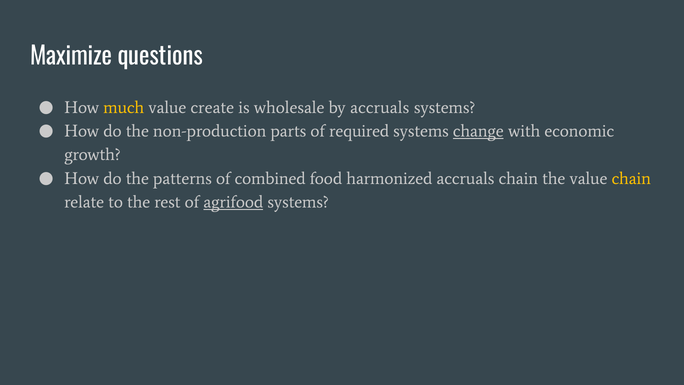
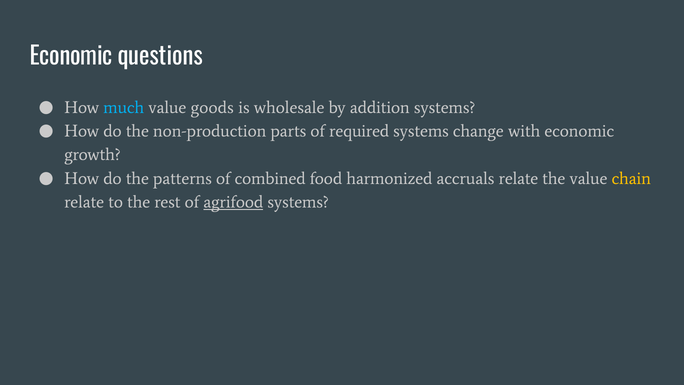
Maximize: Maximize -> Economic (71, 57)
much colour: yellow -> light blue (124, 108)
create: create -> goods (212, 108)
by accruals: accruals -> addition (380, 108)
change underline: present -> none (478, 131)
accruals chain: chain -> relate (518, 178)
